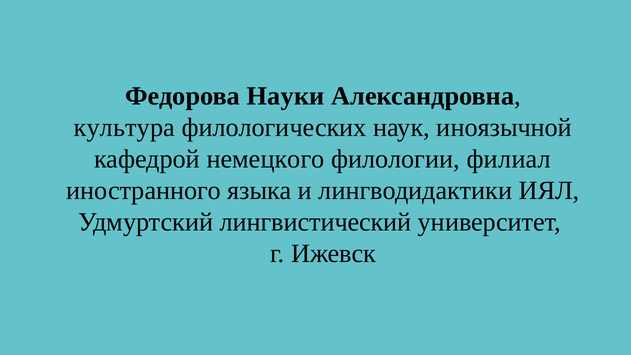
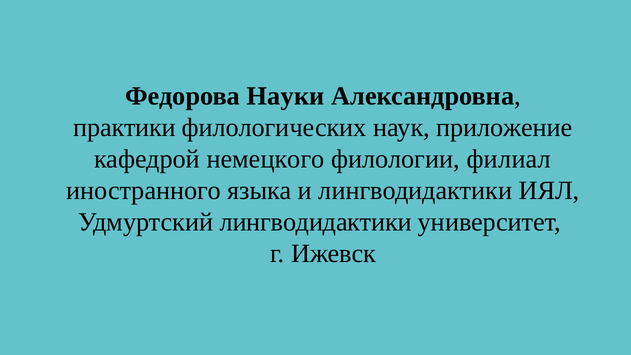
культура: культура -> практики (125, 127)
иноязычной: иноязычной -> приложение (504, 127)
Удмуртский лингвистический: лингвистический -> лингводидактики (316, 222)
